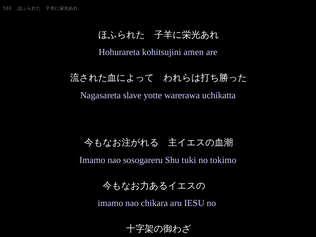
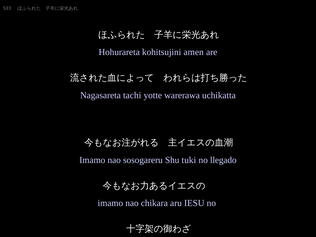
slave: slave -> tachi (132, 95)
tokimo: tokimo -> llegado (223, 160)
